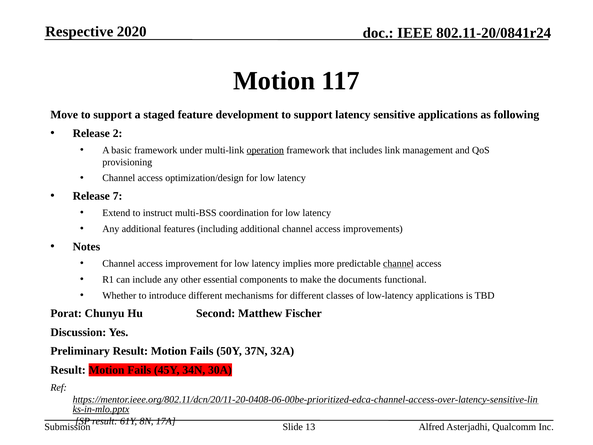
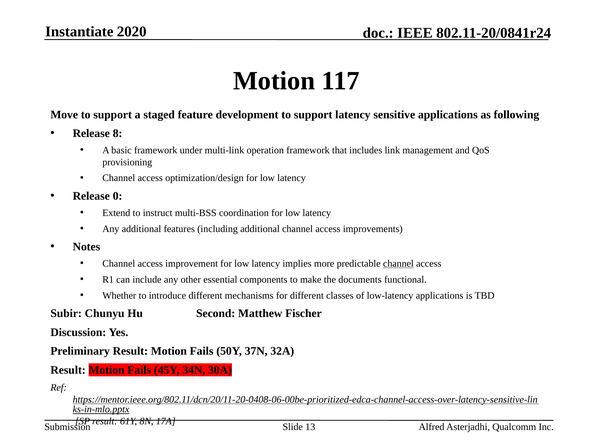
Respective: Respective -> Instantiate (79, 31)
2: 2 -> 8 (118, 133)
operation underline: present -> none (265, 150)
7: 7 -> 0 (118, 196)
Porat: Porat -> Subir (66, 313)
